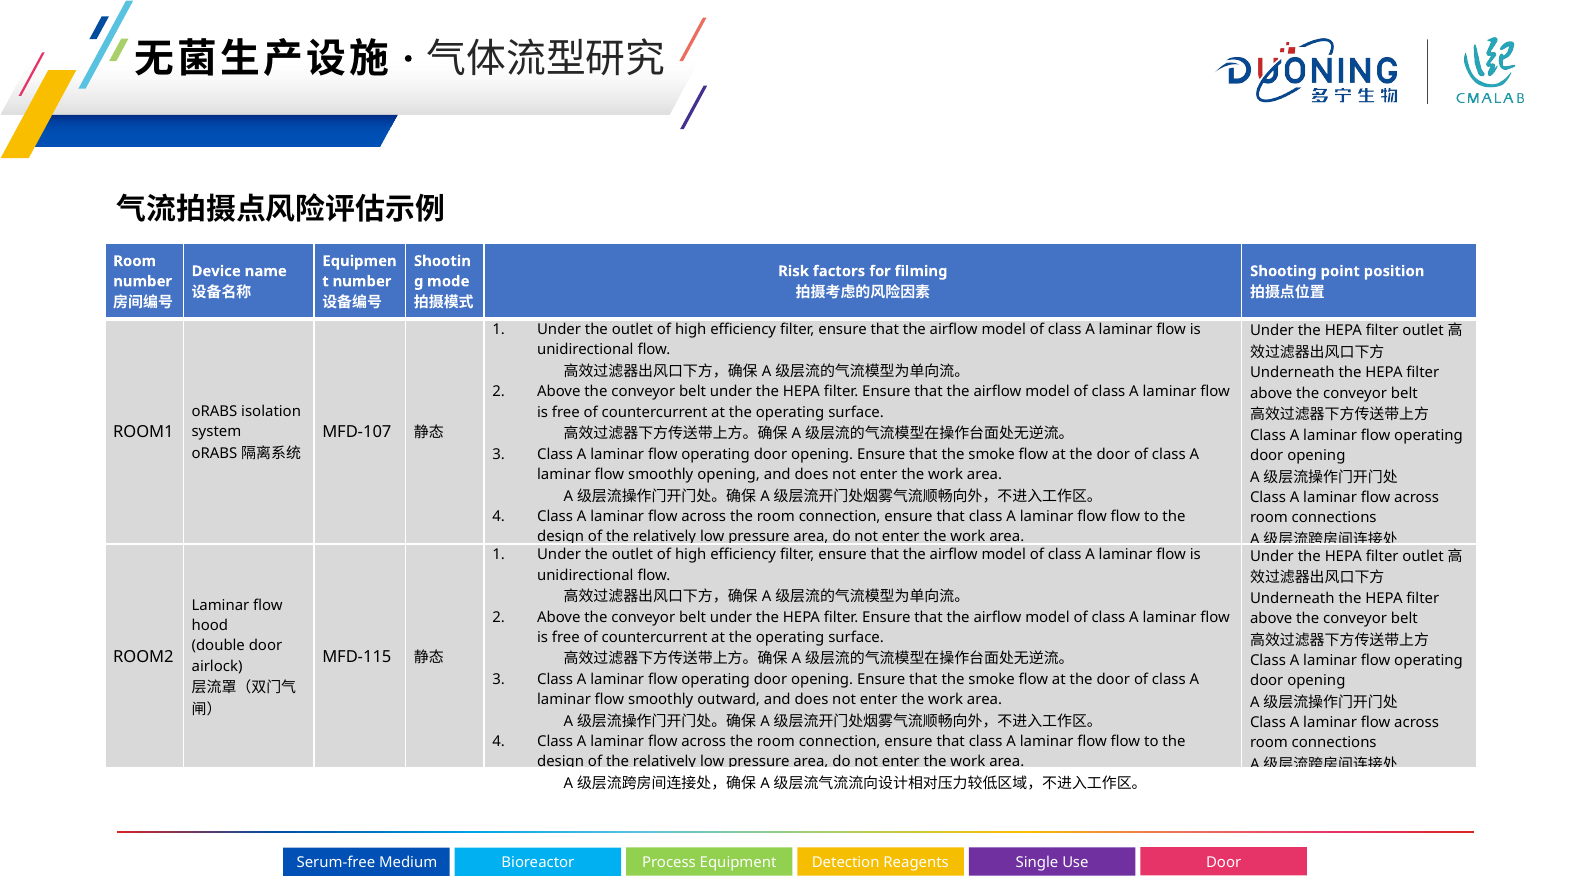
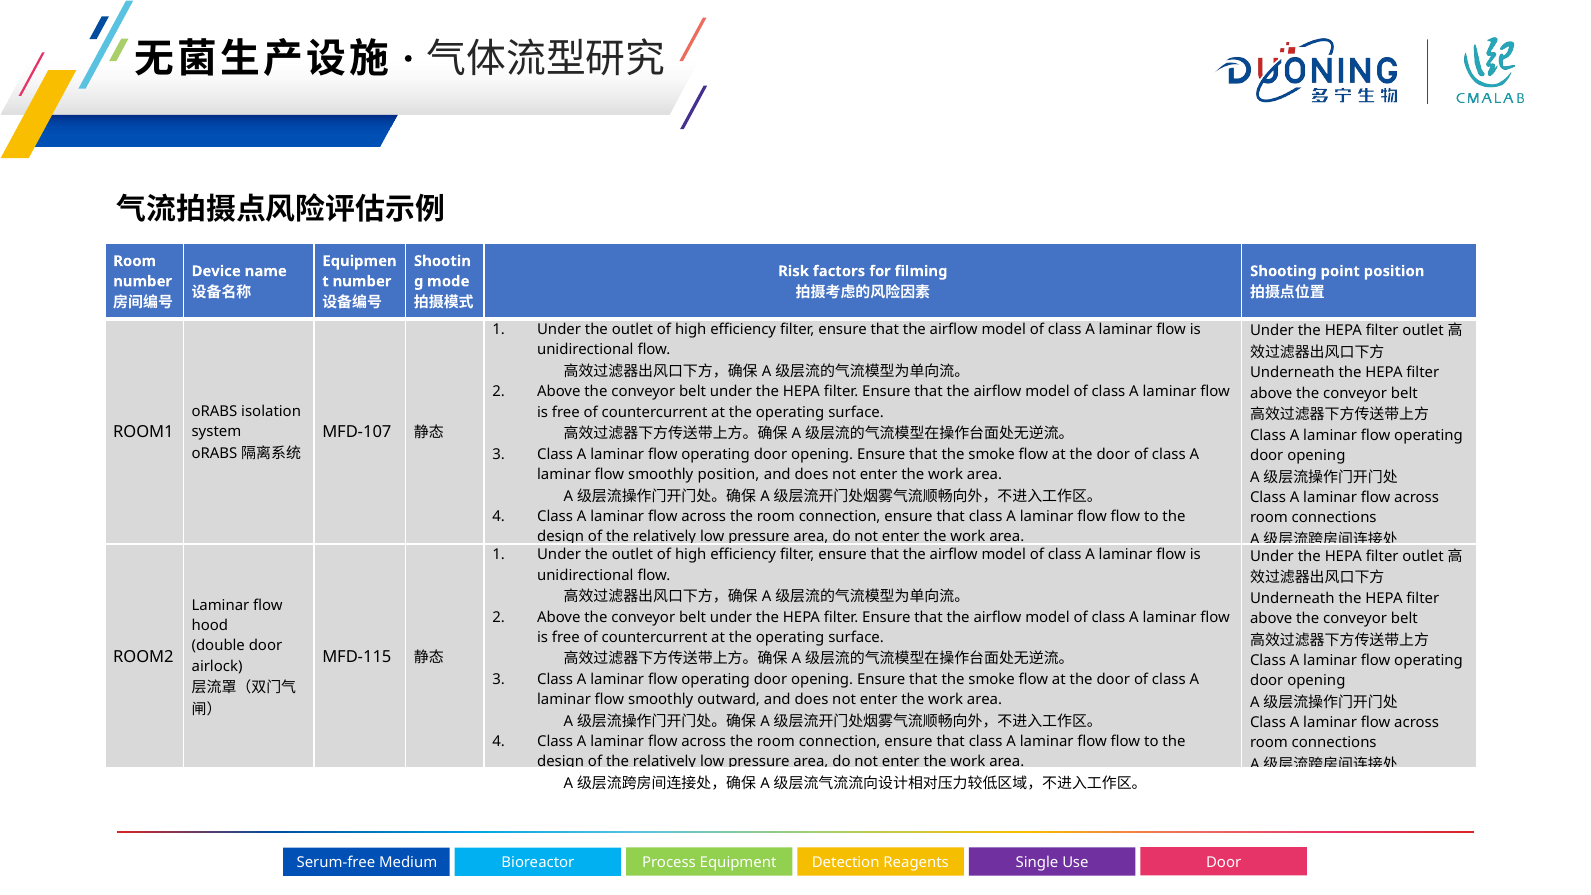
smoothly opening: opening -> position (729, 474)
